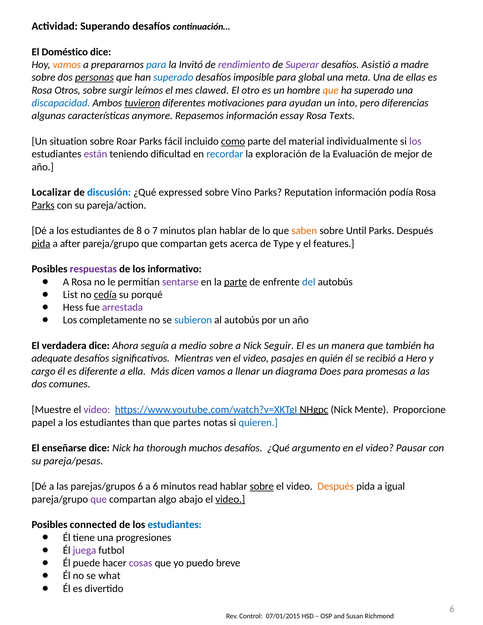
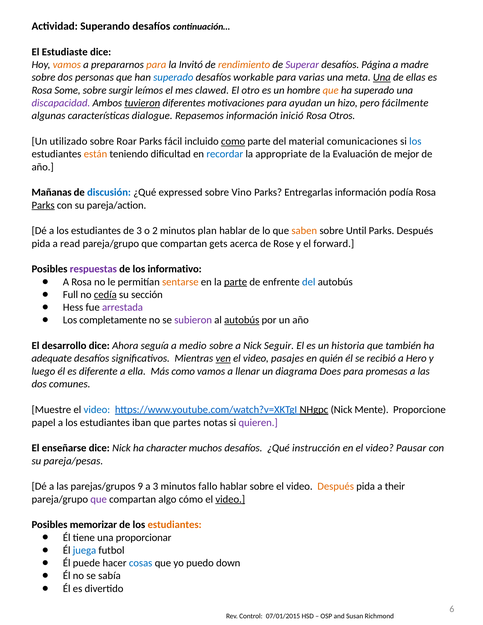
Doméstico: Doméstico -> Estudiaste (65, 52)
para colour: blue -> orange (156, 65)
rendimiento colour: purple -> orange (244, 65)
Asistió: Asistió -> Página (376, 65)
personas underline: present -> none (94, 77)
imposible: imposible -> workable (254, 77)
global: global -> varias (312, 77)
Una underline: none -> present (382, 77)
Otros: Otros -> Some (67, 90)
discapacidad colour: blue -> purple (61, 103)
into: into -> hizo (348, 103)
diferencias: diferencias -> fácilmente (405, 103)
anymore: anymore -> dialogue (152, 116)
essay: essay -> inició (292, 116)
Texts: Texts -> Otros (342, 116)
situation: situation -> utilizado (68, 141)
individualmente: individualmente -> comunicaciones (362, 141)
los colour: purple -> blue (415, 141)
están colour: purple -> orange (95, 154)
exploración: exploración -> appropriate (281, 154)
Localizar: Localizar -> Mañanas (52, 192)
Reputation: Reputation -> Entregarlas (308, 192)
de 8: 8 -> 3 (139, 231)
7: 7 -> 2 (155, 231)
pida underline: present -> none (41, 244)
after: after -> read (70, 244)
Type: Type -> Rose (284, 244)
features: features -> forward (334, 244)
sentarse colour: purple -> orange (180, 282)
List: List -> Full (70, 295)
porqué: porqué -> sección (147, 295)
subieron colour: blue -> purple (193, 320)
autobús underline: none -> present (242, 320)
verdadera: verdadera -> desarrollo (64, 346)
manera: manera -> historia (348, 346)
ven underline: none -> present (223, 359)
cargo: cargo -> luego (43, 371)
Más dicen: dicen -> como (183, 371)
video colour: purple -> blue (97, 410)
than: than -> iban (142, 423)
quieren colour: blue -> purple (258, 423)
thorough: thorough -> character (166, 448)
argumento: argumento -> instrucción (316, 448)
parejas/grupos 6: 6 -> 9 (140, 486)
a 6: 6 -> 3 (156, 486)
read: read -> fallo (208, 486)
sobre underline: present -> none (262, 486)
igual: igual -> their (395, 486)
abajo: abajo -> cómo (191, 499)
connected: connected -> memorizar (93, 525)
estudiantes colour: blue -> orange (175, 525)
progresiones: progresiones -> proporcionar (144, 538)
juega colour: purple -> blue (84, 550)
cosas colour: purple -> blue (141, 563)
breve: breve -> down (228, 563)
what: what -> sabía (109, 576)
